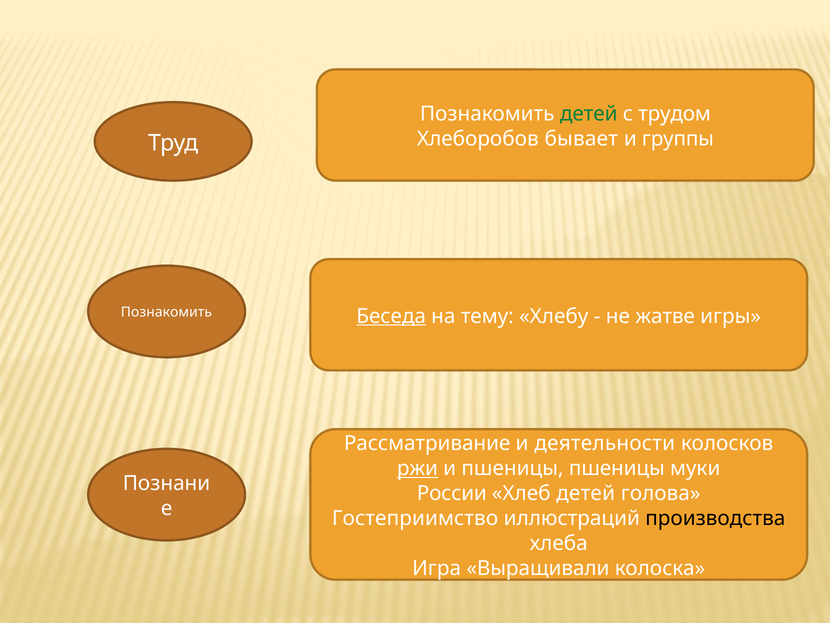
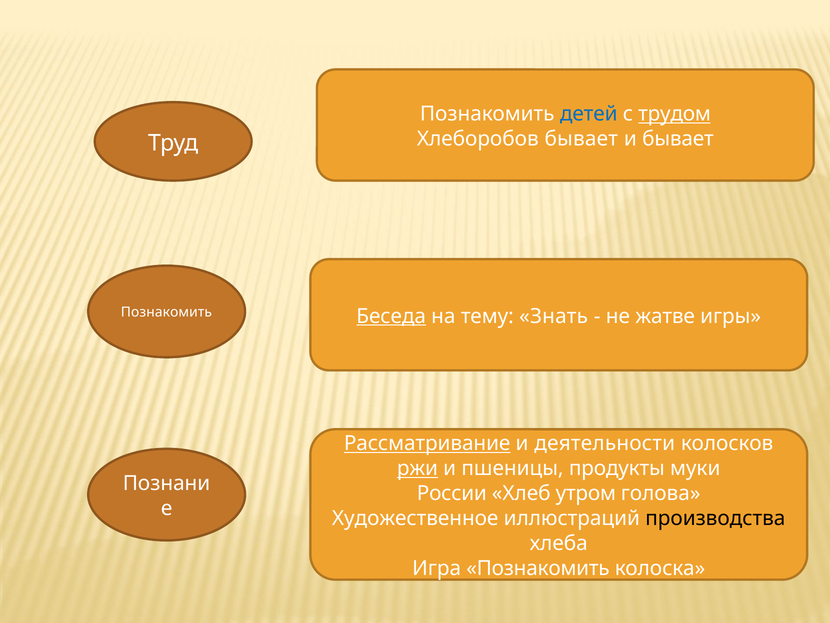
детей colour: green -> blue (589, 114)
трудом underline: none -> present (675, 114)
и группы: группы -> бывает (678, 139)
Хлебу: Хлебу -> Знать (554, 316)
Рассматривание underline: none -> present (427, 443)
пшеницы пшеницы: пшеницы -> продукты (617, 468)
Хлеб детей: детей -> утром (586, 493)
Гостеприимство: Гостеприимство -> Художественное (415, 518)
Игра Выращивали: Выращивали -> Познакомить (538, 568)
